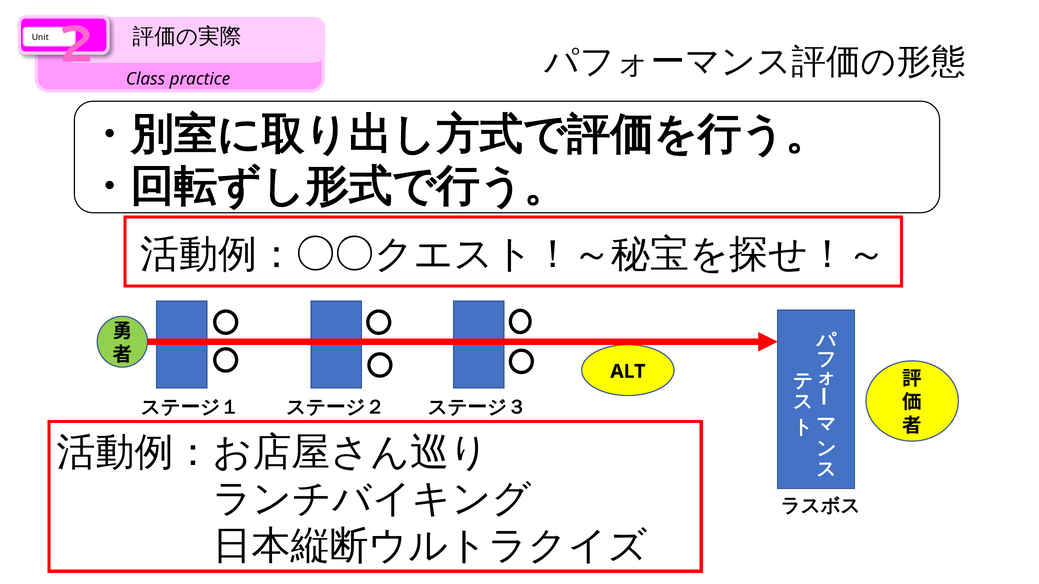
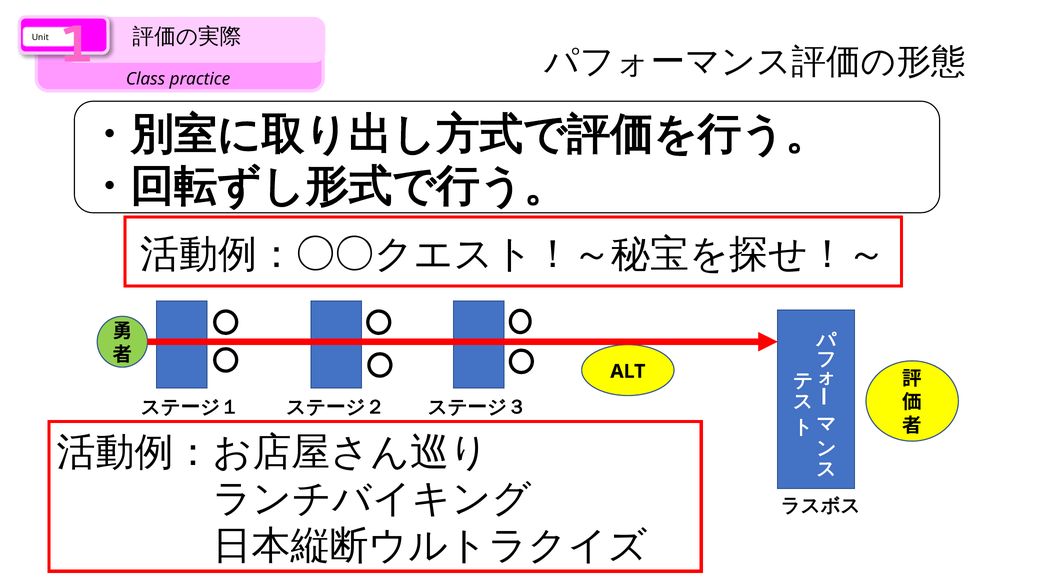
2: 2 -> 1 (76, 45)
